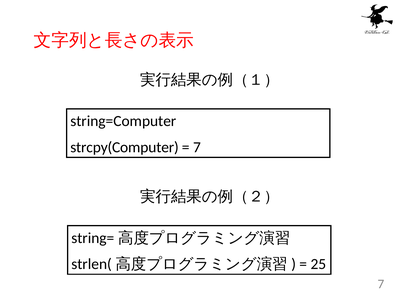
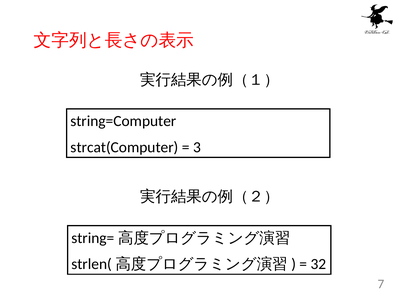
strcpy(Computer: strcpy(Computer -> strcat(Computer (124, 148)
7: 7 -> 3 (197, 148)
25: 25 -> 32 (318, 265)
